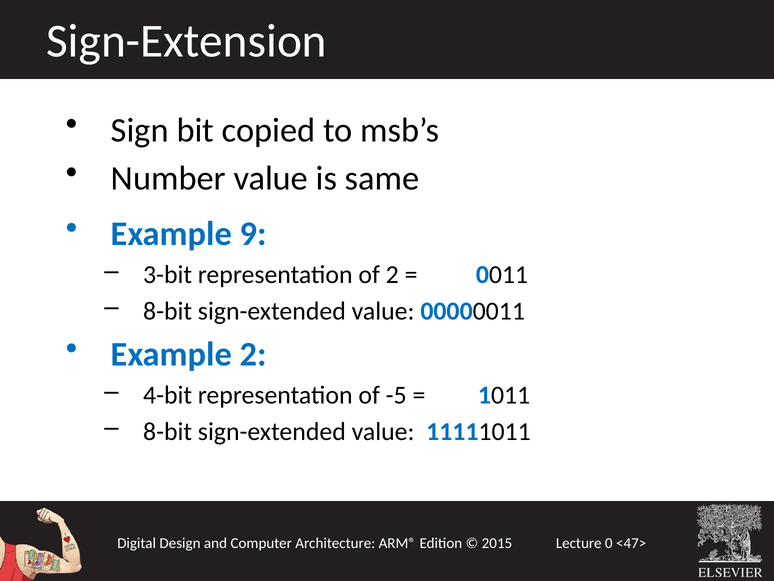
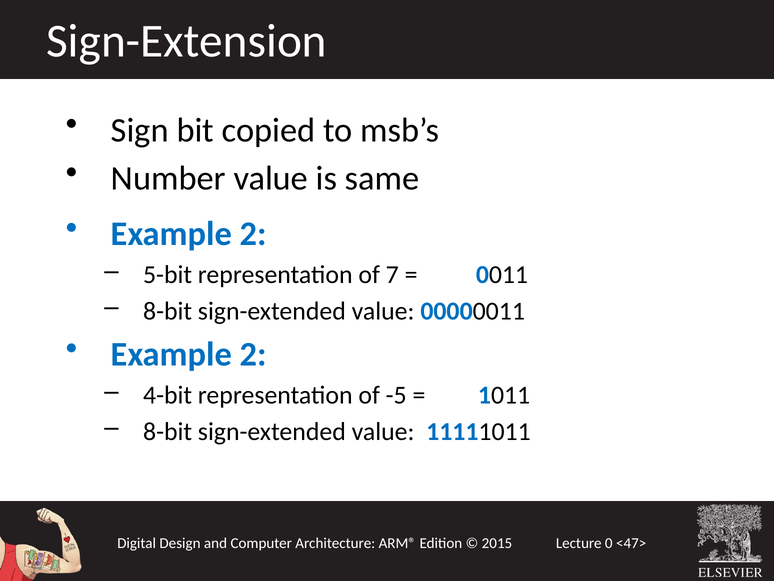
9: 9 -> 2 (253, 234)
3-bit: 3-bit -> 5-bit (168, 275)
of 2: 2 -> 7 (392, 275)
